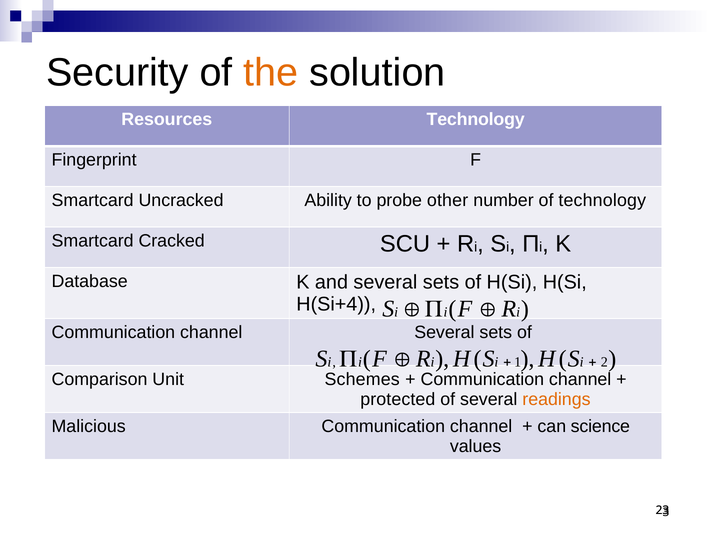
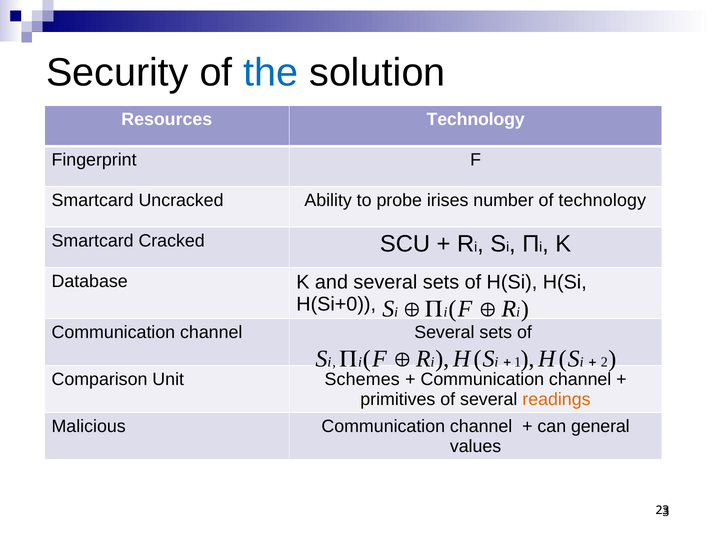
the colour: orange -> blue (271, 72)
other: other -> irises (448, 200)
H(Si+4: H(Si+4 -> H(Si+0 (336, 304)
protected: protected -> primitives (398, 399)
science: science -> general (600, 426)
